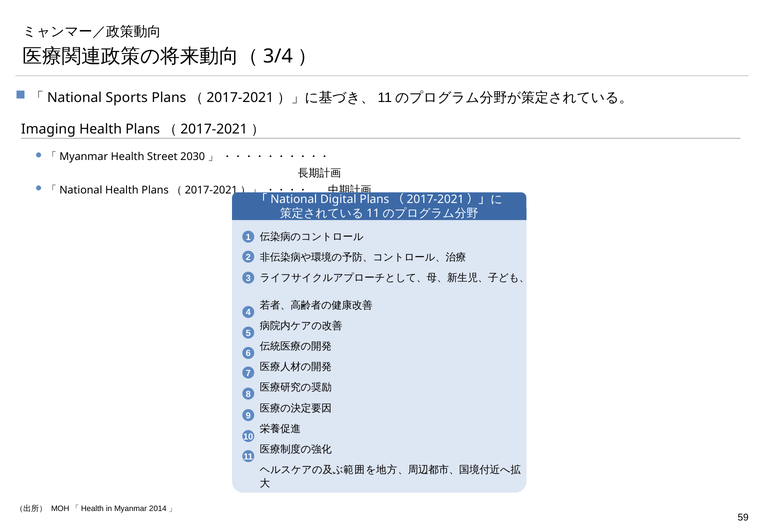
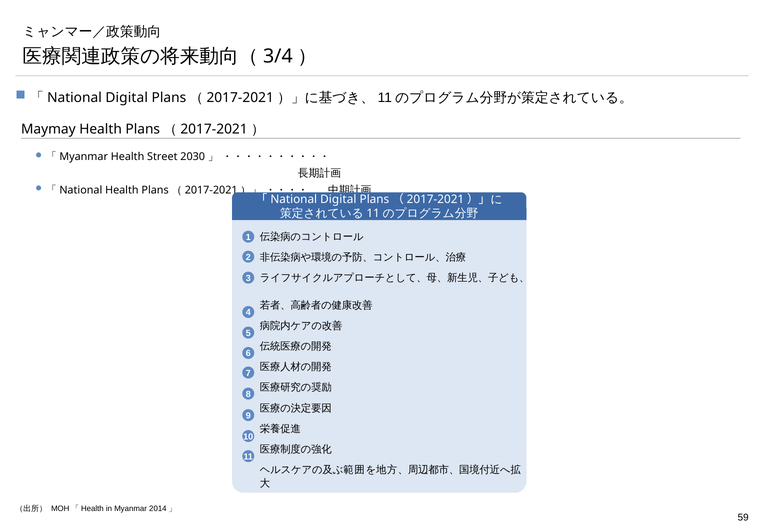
Sports: Sports -> Digital (127, 98)
Imaging: Imaging -> Maymay (48, 129)
